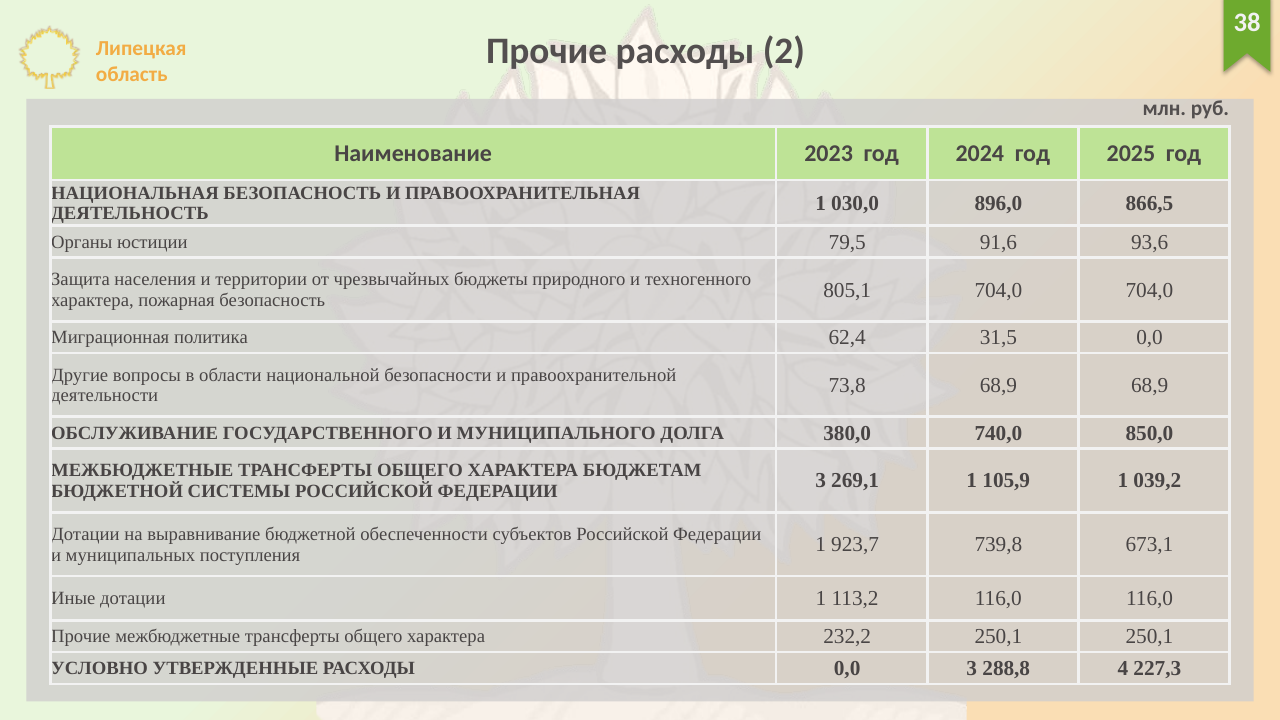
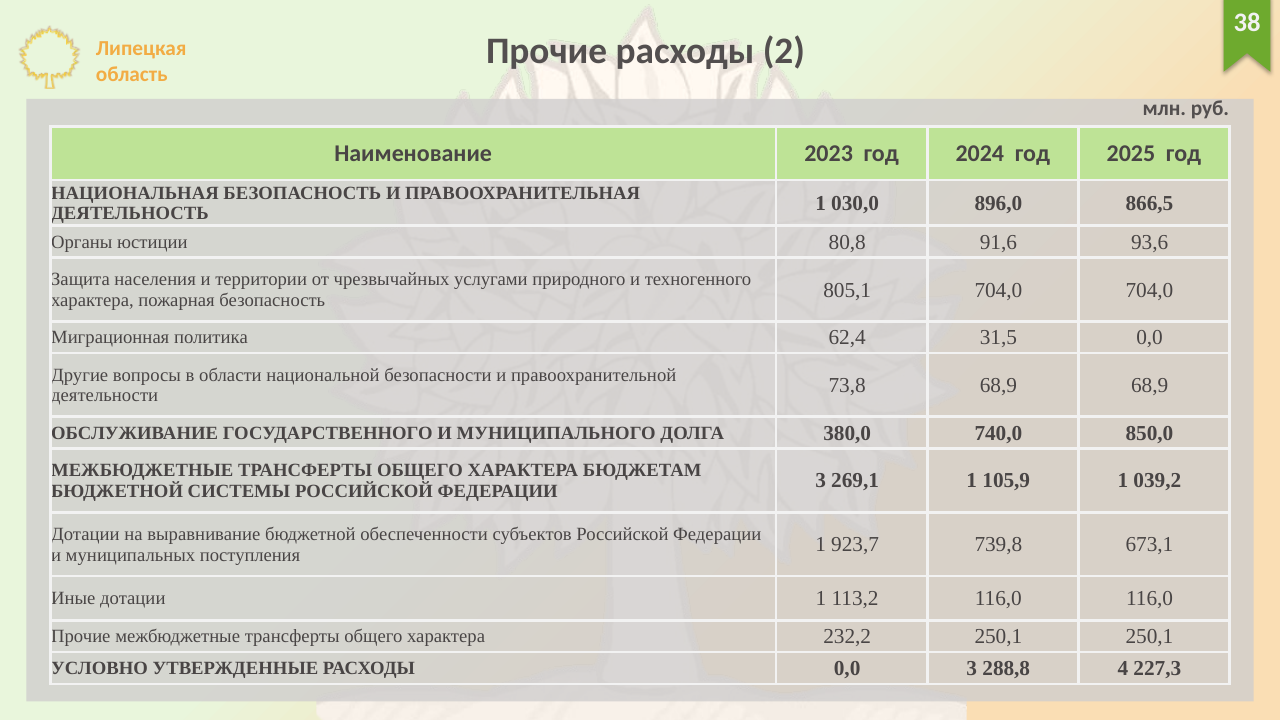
79,5: 79,5 -> 80,8 (847, 242)
бюджеты: бюджеты -> услугами (491, 280)
